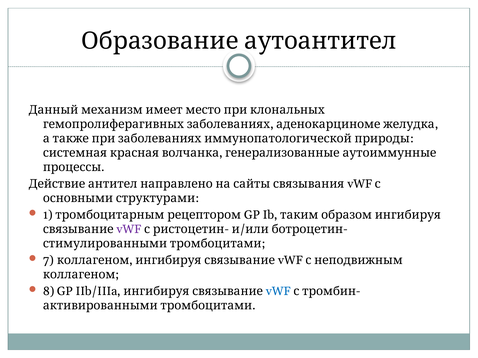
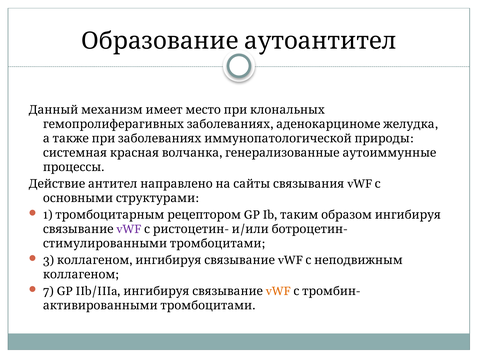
7: 7 -> 3 (48, 261)
8: 8 -> 7 (48, 292)
vWF colour: blue -> orange (278, 292)
